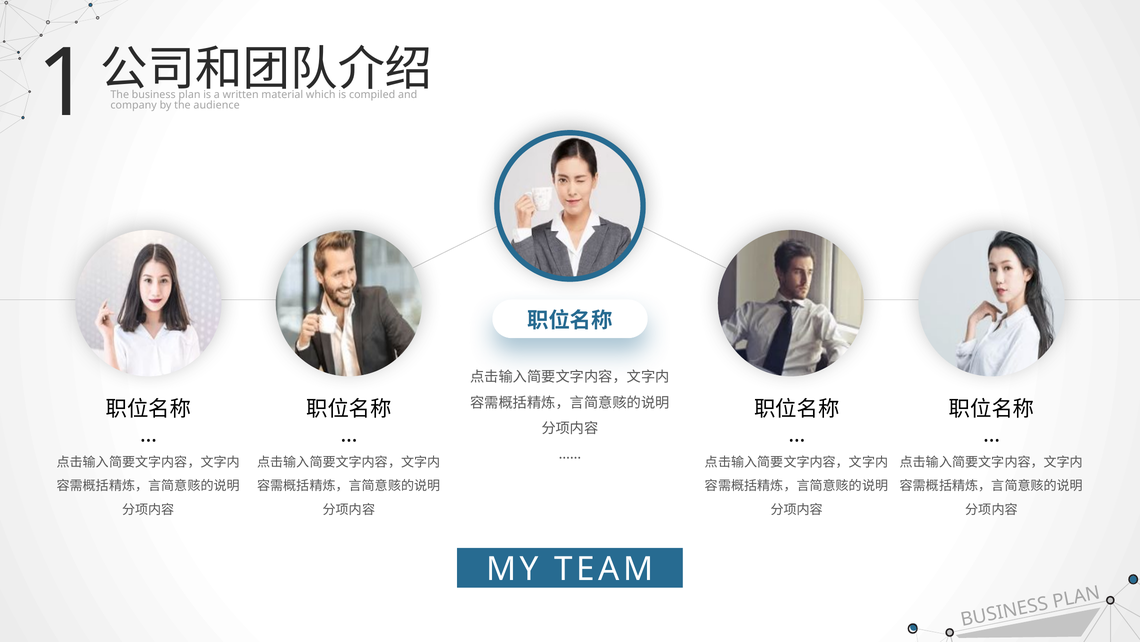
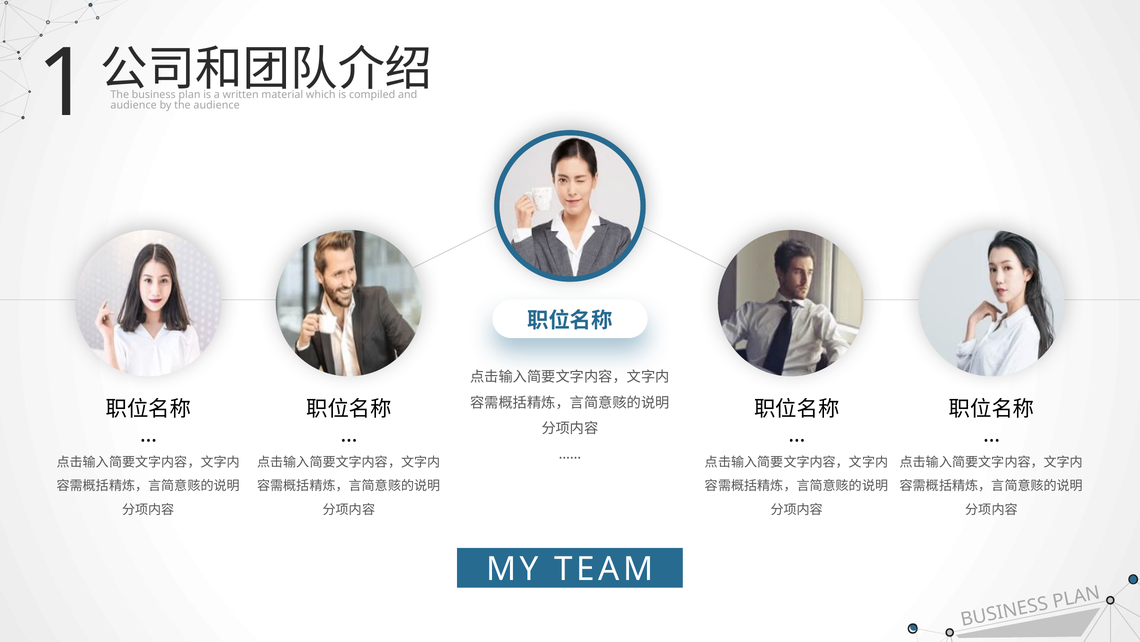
company: company -> audience (134, 105)
